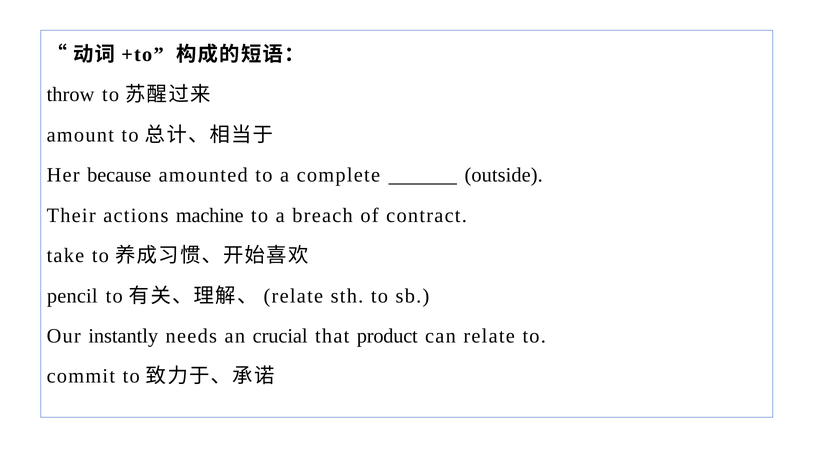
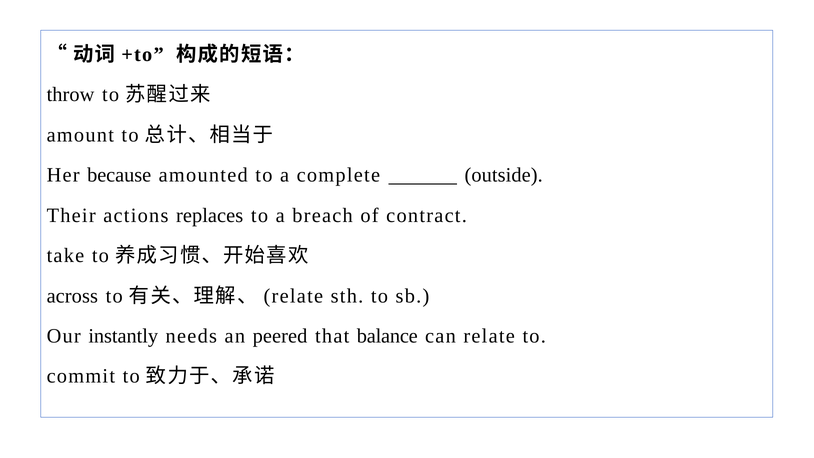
machine: machine -> replaces (210, 215)
pencil: pencil -> across (72, 296)
crucial: crucial -> peered (280, 336)
product: product -> balance (387, 336)
